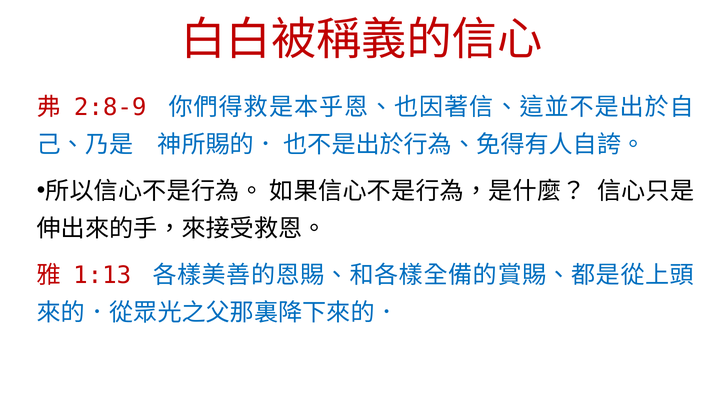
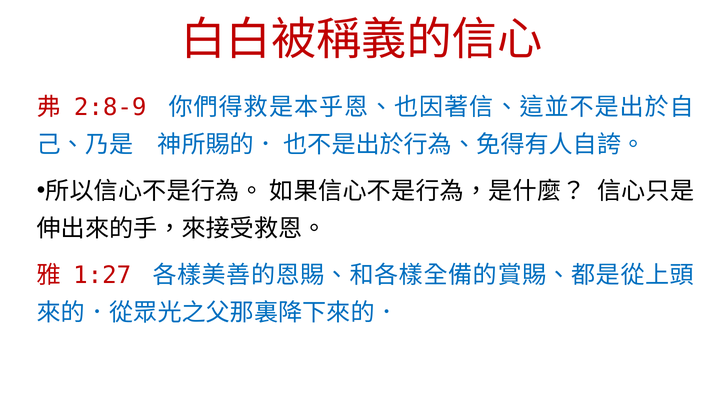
1:13: 1:13 -> 1:27 (102, 276)
